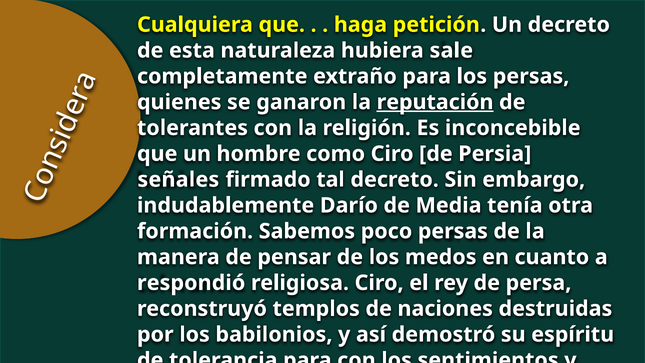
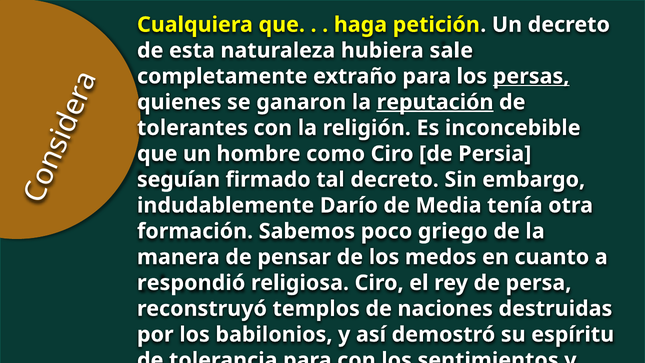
persas underline: none -> present (531, 76)
señales: señales -> seguían (179, 180)
poco persas: persas -> griego (453, 231)
